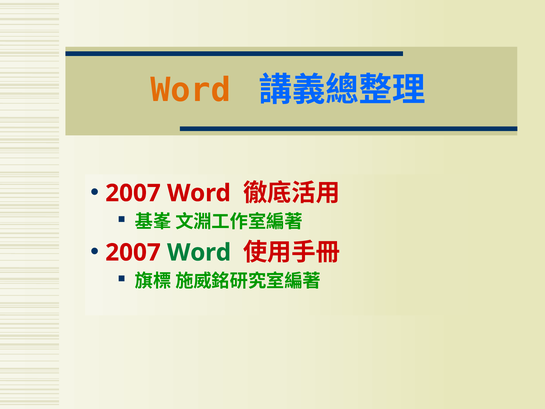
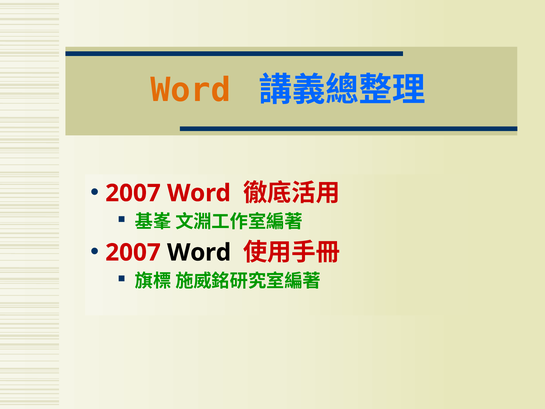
Word colour: green -> black (199, 252)
